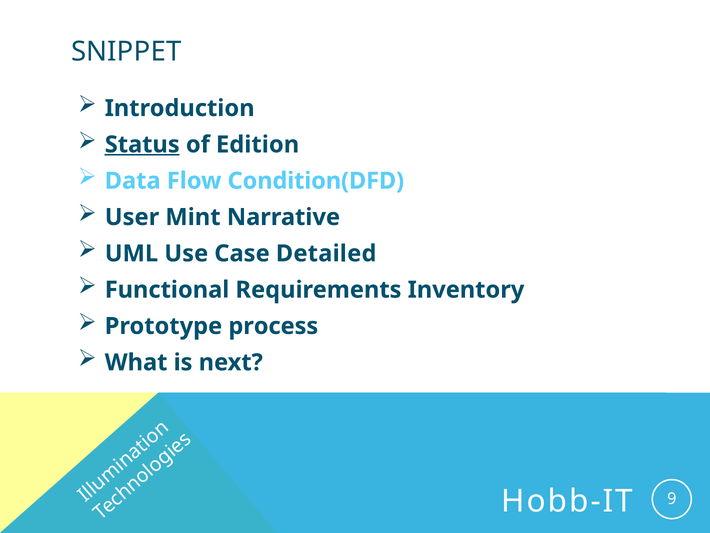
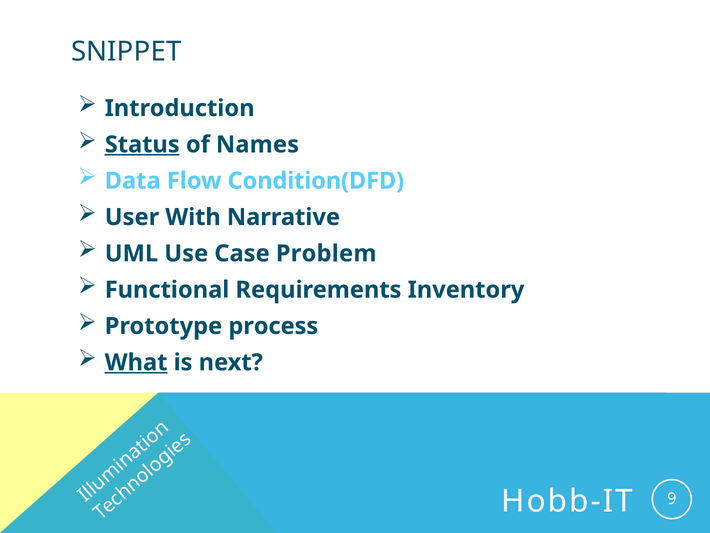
Edition: Edition -> Names (258, 144)
Mint: Mint -> With (193, 217)
Detailed: Detailed -> Problem (326, 253)
What underline: none -> present (136, 362)
